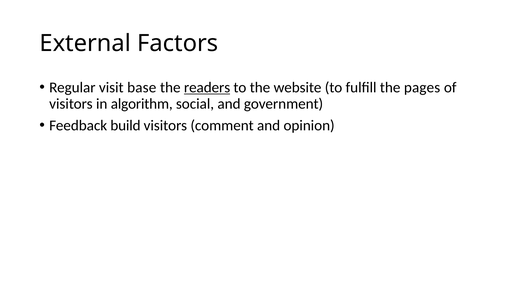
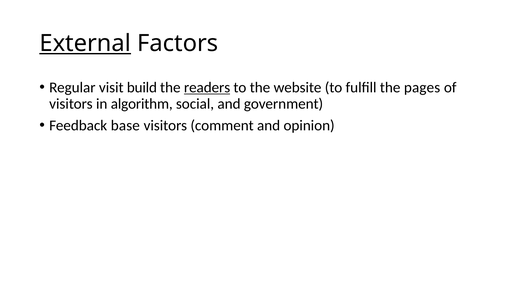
External underline: none -> present (85, 44)
base: base -> build (142, 88)
build: build -> base (125, 126)
